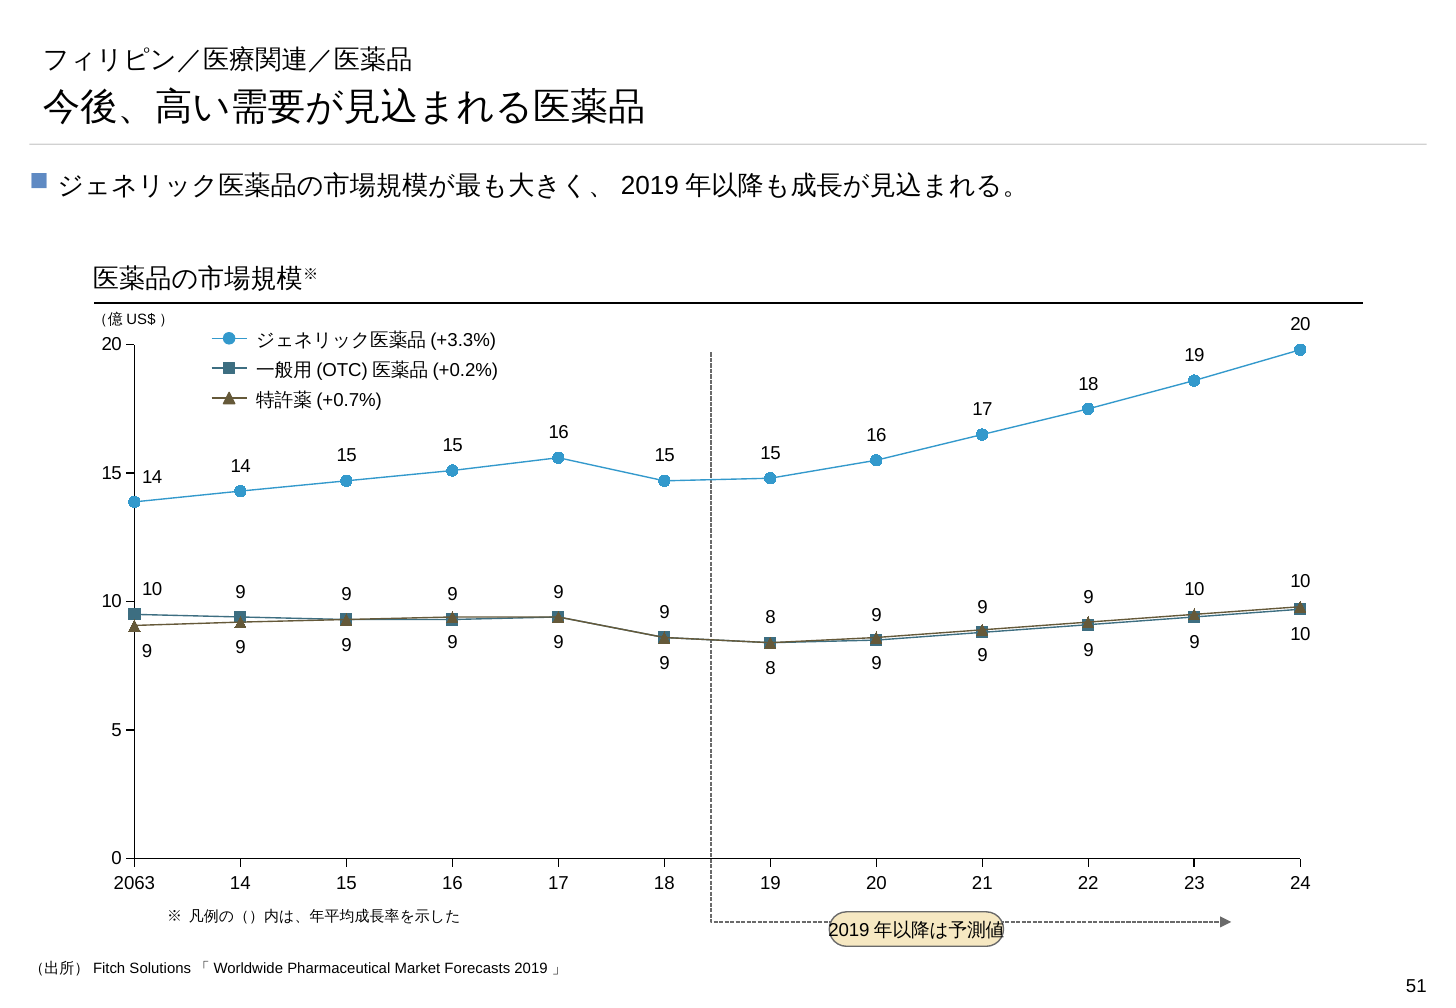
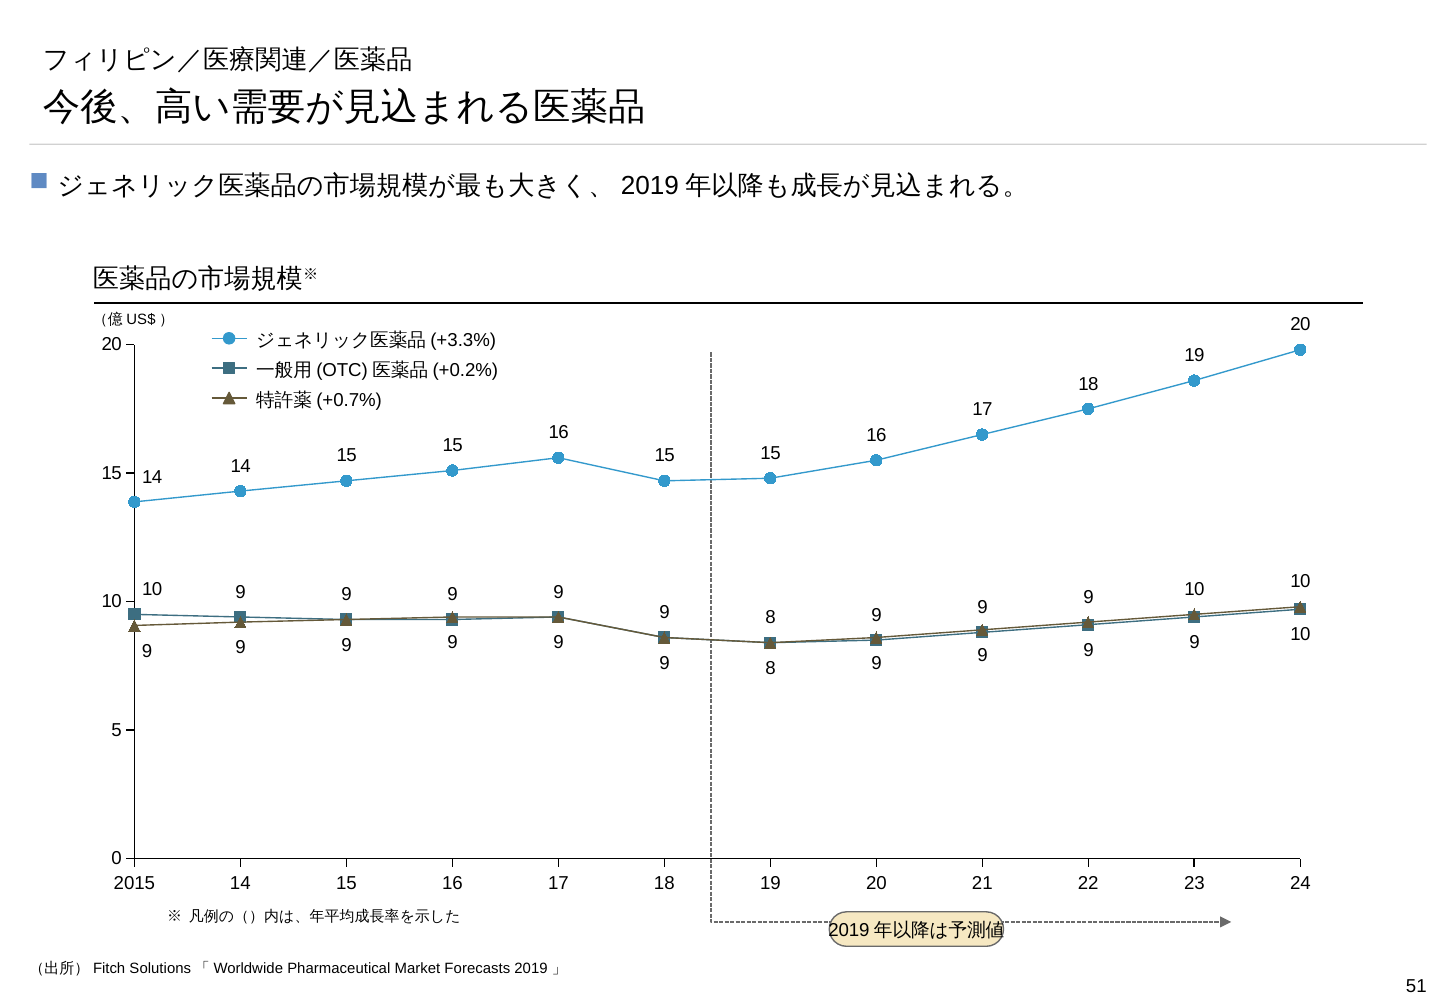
2063: 2063 -> 2015 (134, 884)
